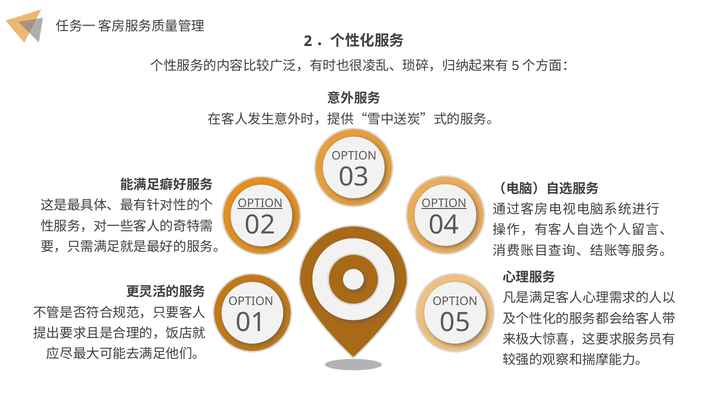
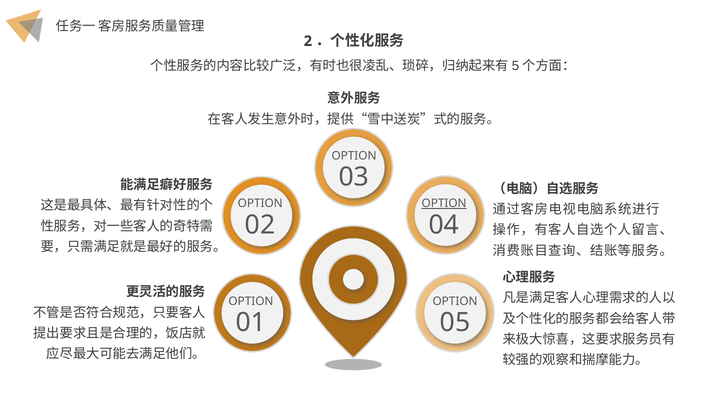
OPTION underline: present -> none (260, 203)
